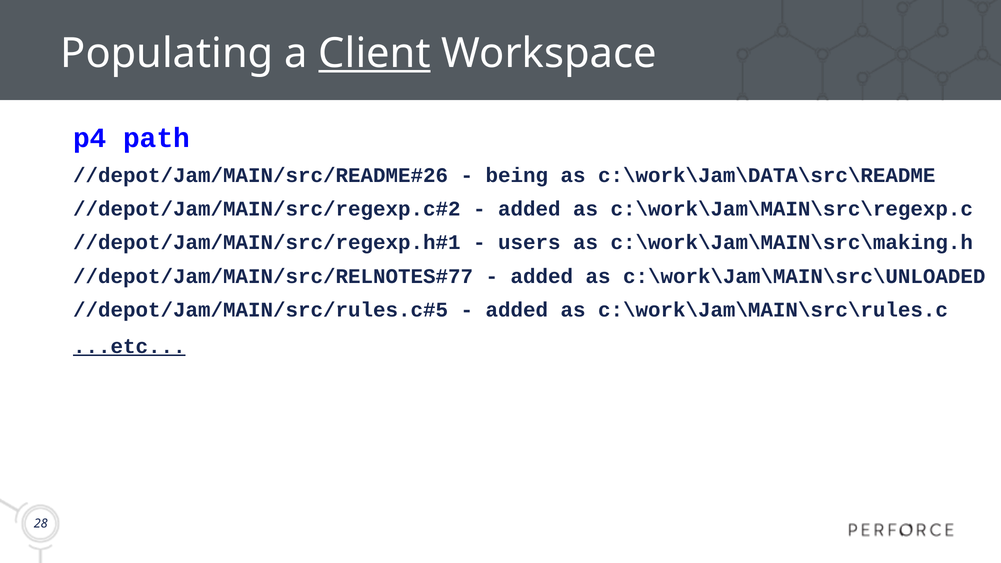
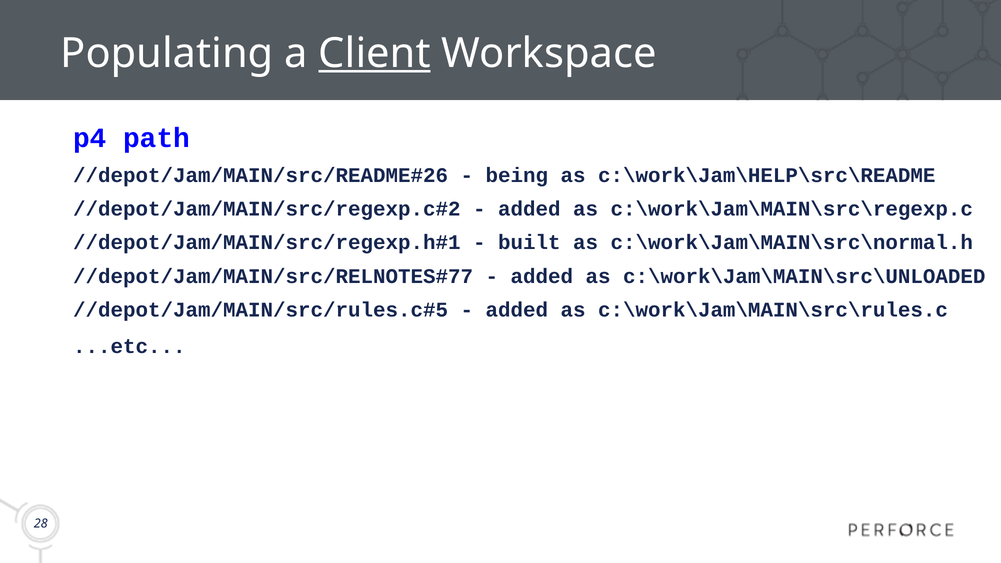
c:\work\Jam\DATA\src\README: c:\work\Jam\DATA\src\README -> c:\work\Jam\HELP\src\README (767, 175)
users: users -> built (529, 243)
c:\work\Jam\MAIN\src\making.h: c:\work\Jam\MAIN\src\making.h -> c:\work\Jam\MAIN\src\normal.h (792, 243)
...etc underline: present -> none (129, 346)
